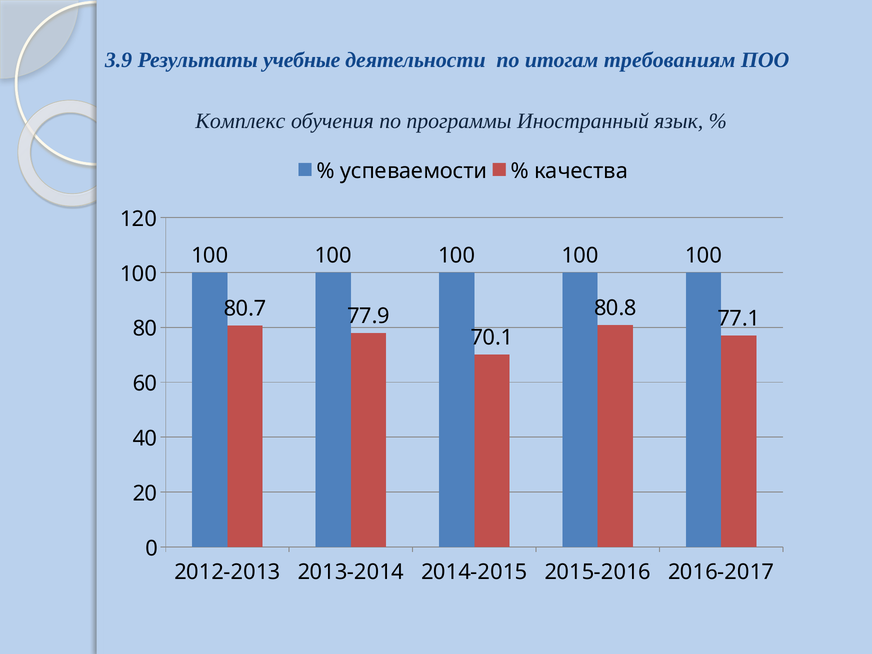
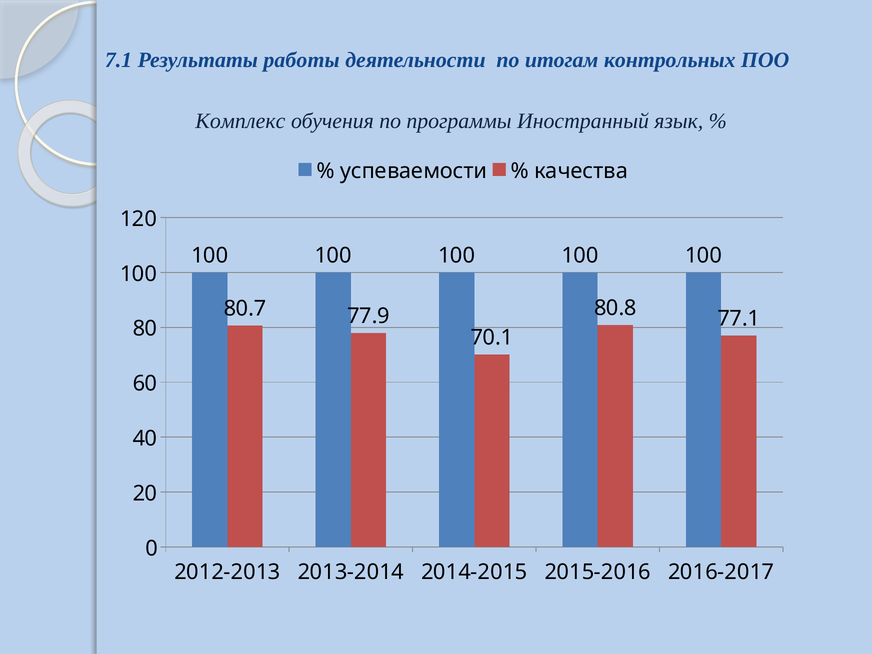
3.9: 3.9 -> 7.1 (119, 60)
учебные: учебные -> работы (302, 60)
требованиям: требованиям -> контрольных (670, 60)
